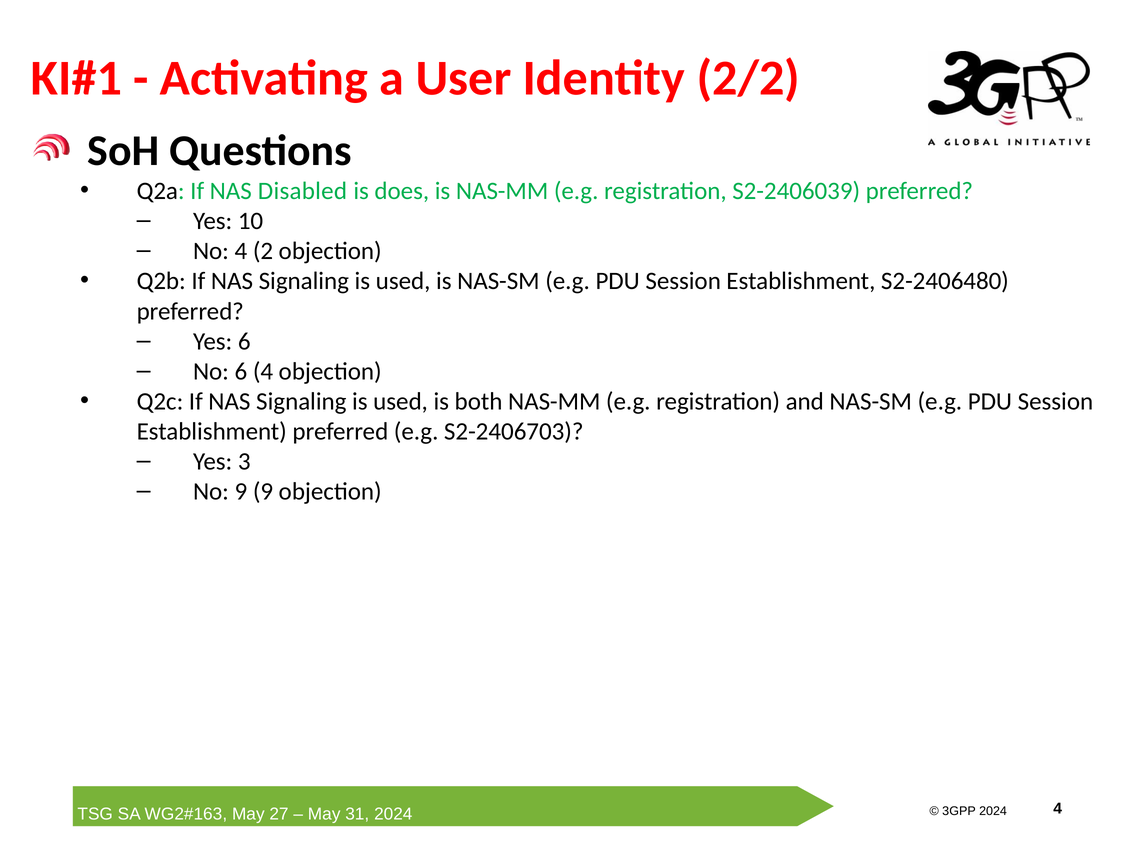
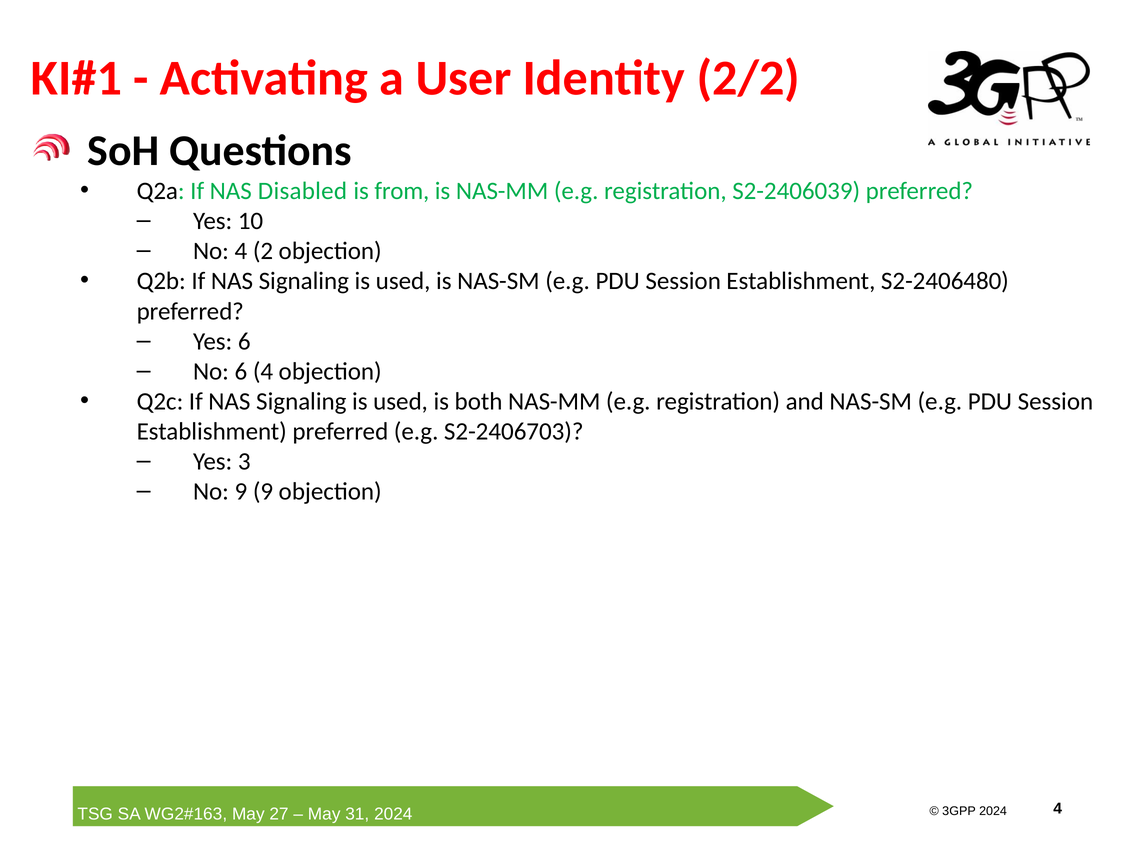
does: does -> from (402, 191)
